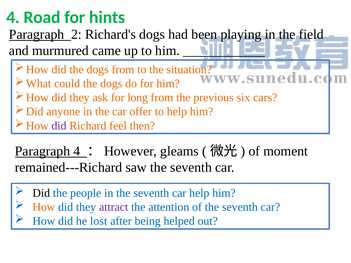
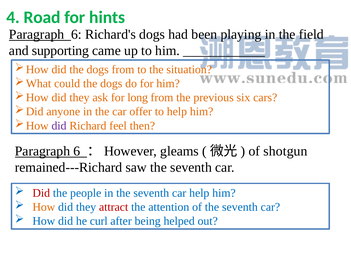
2: 2 -> 6 (76, 34)
murmured: murmured -> supporting (60, 51)
4: 4 -> 6 (77, 151)
moment: moment -> shotgun (286, 151)
Did colour: black -> red (41, 193)
attract colour: purple -> red (114, 207)
lost: lost -> curl (99, 221)
